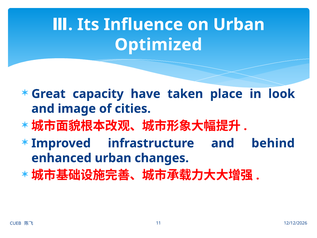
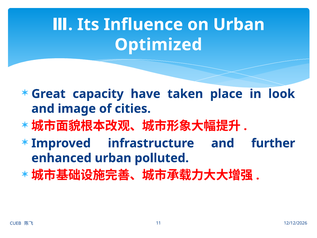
behind: behind -> further (273, 143)
changes: changes -> polluted (162, 158)
